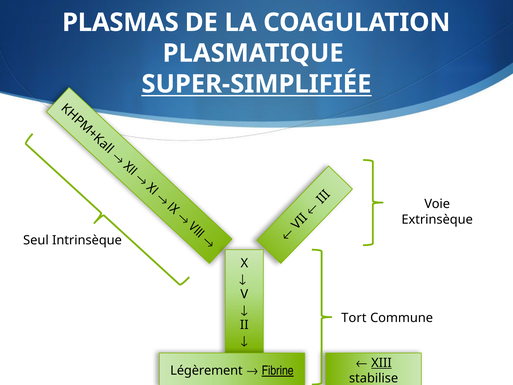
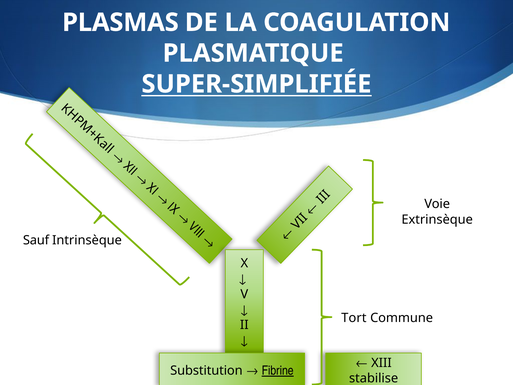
Seul: Seul -> Sauf (36, 240)
XIII underline: present -> none (381, 363)
Légèrement: Légèrement -> Substitution (206, 370)
